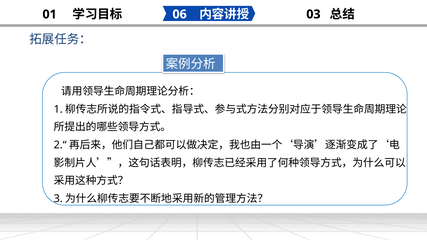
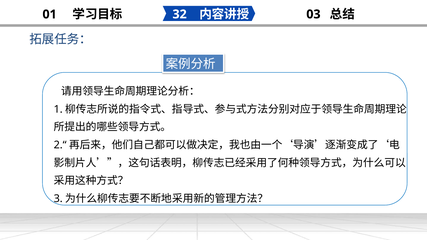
06: 06 -> 32 (180, 14)
